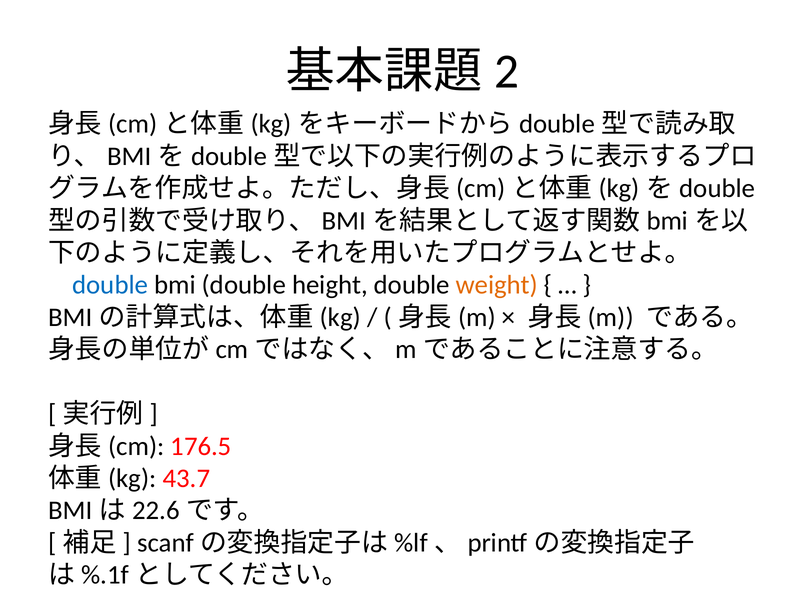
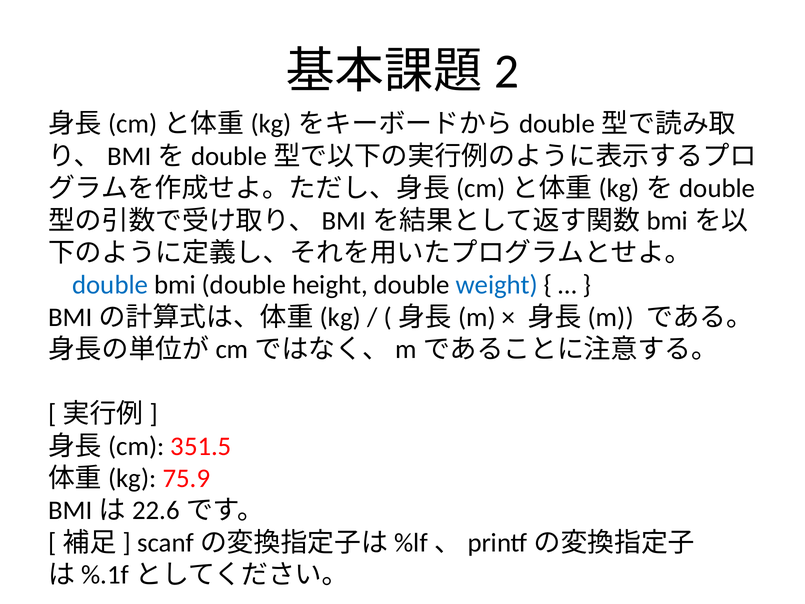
weight colour: orange -> blue (497, 285)
176.5: 176.5 -> 351.5 (201, 446)
43.7: 43.7 -> 75.9 (186, 478)
